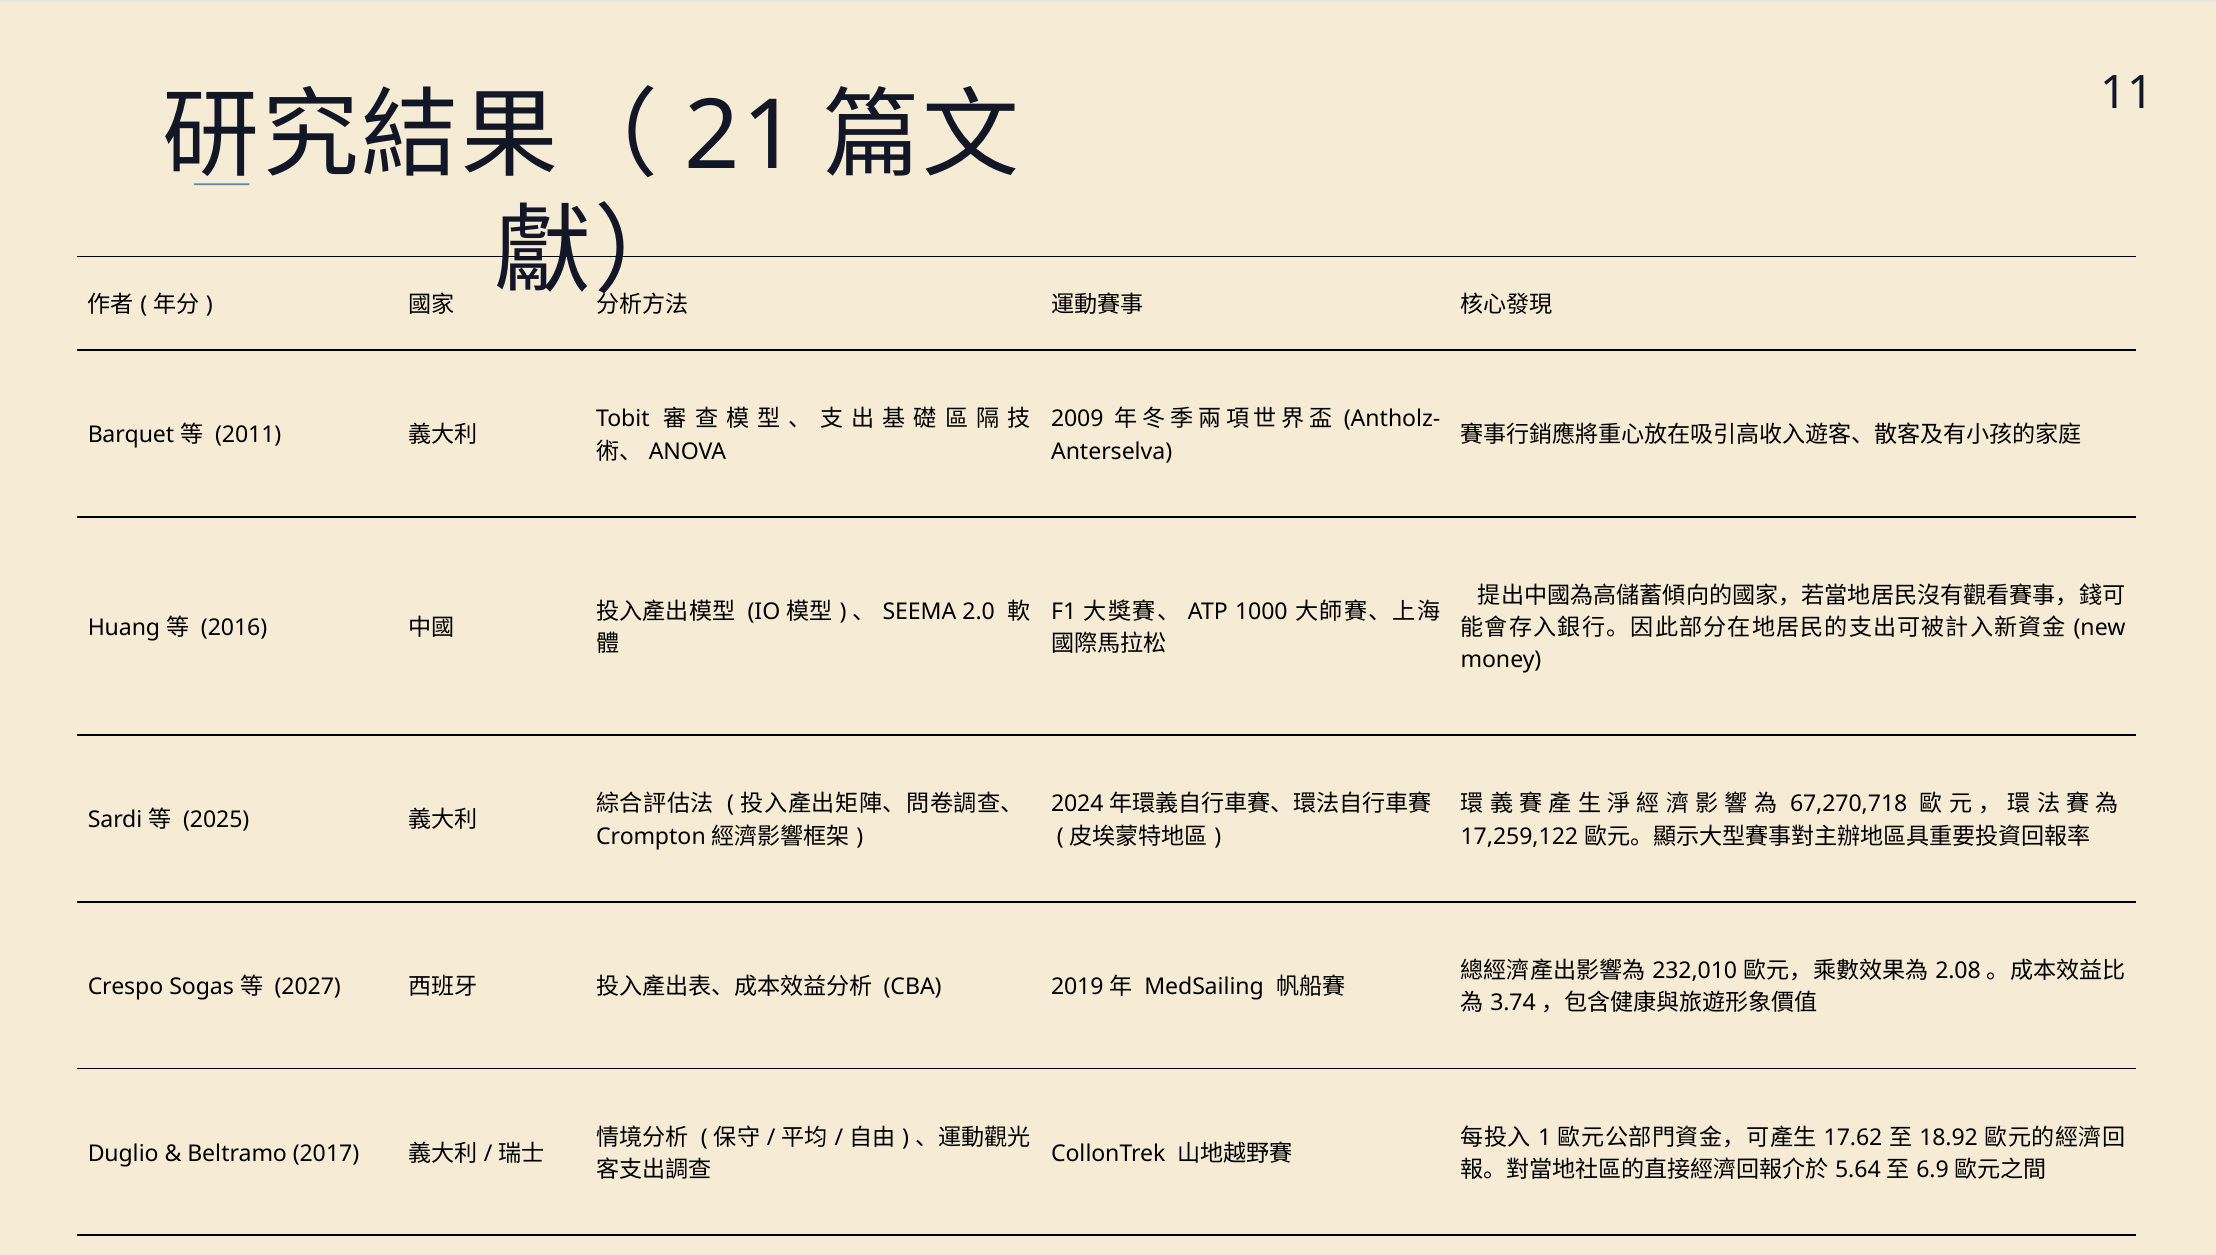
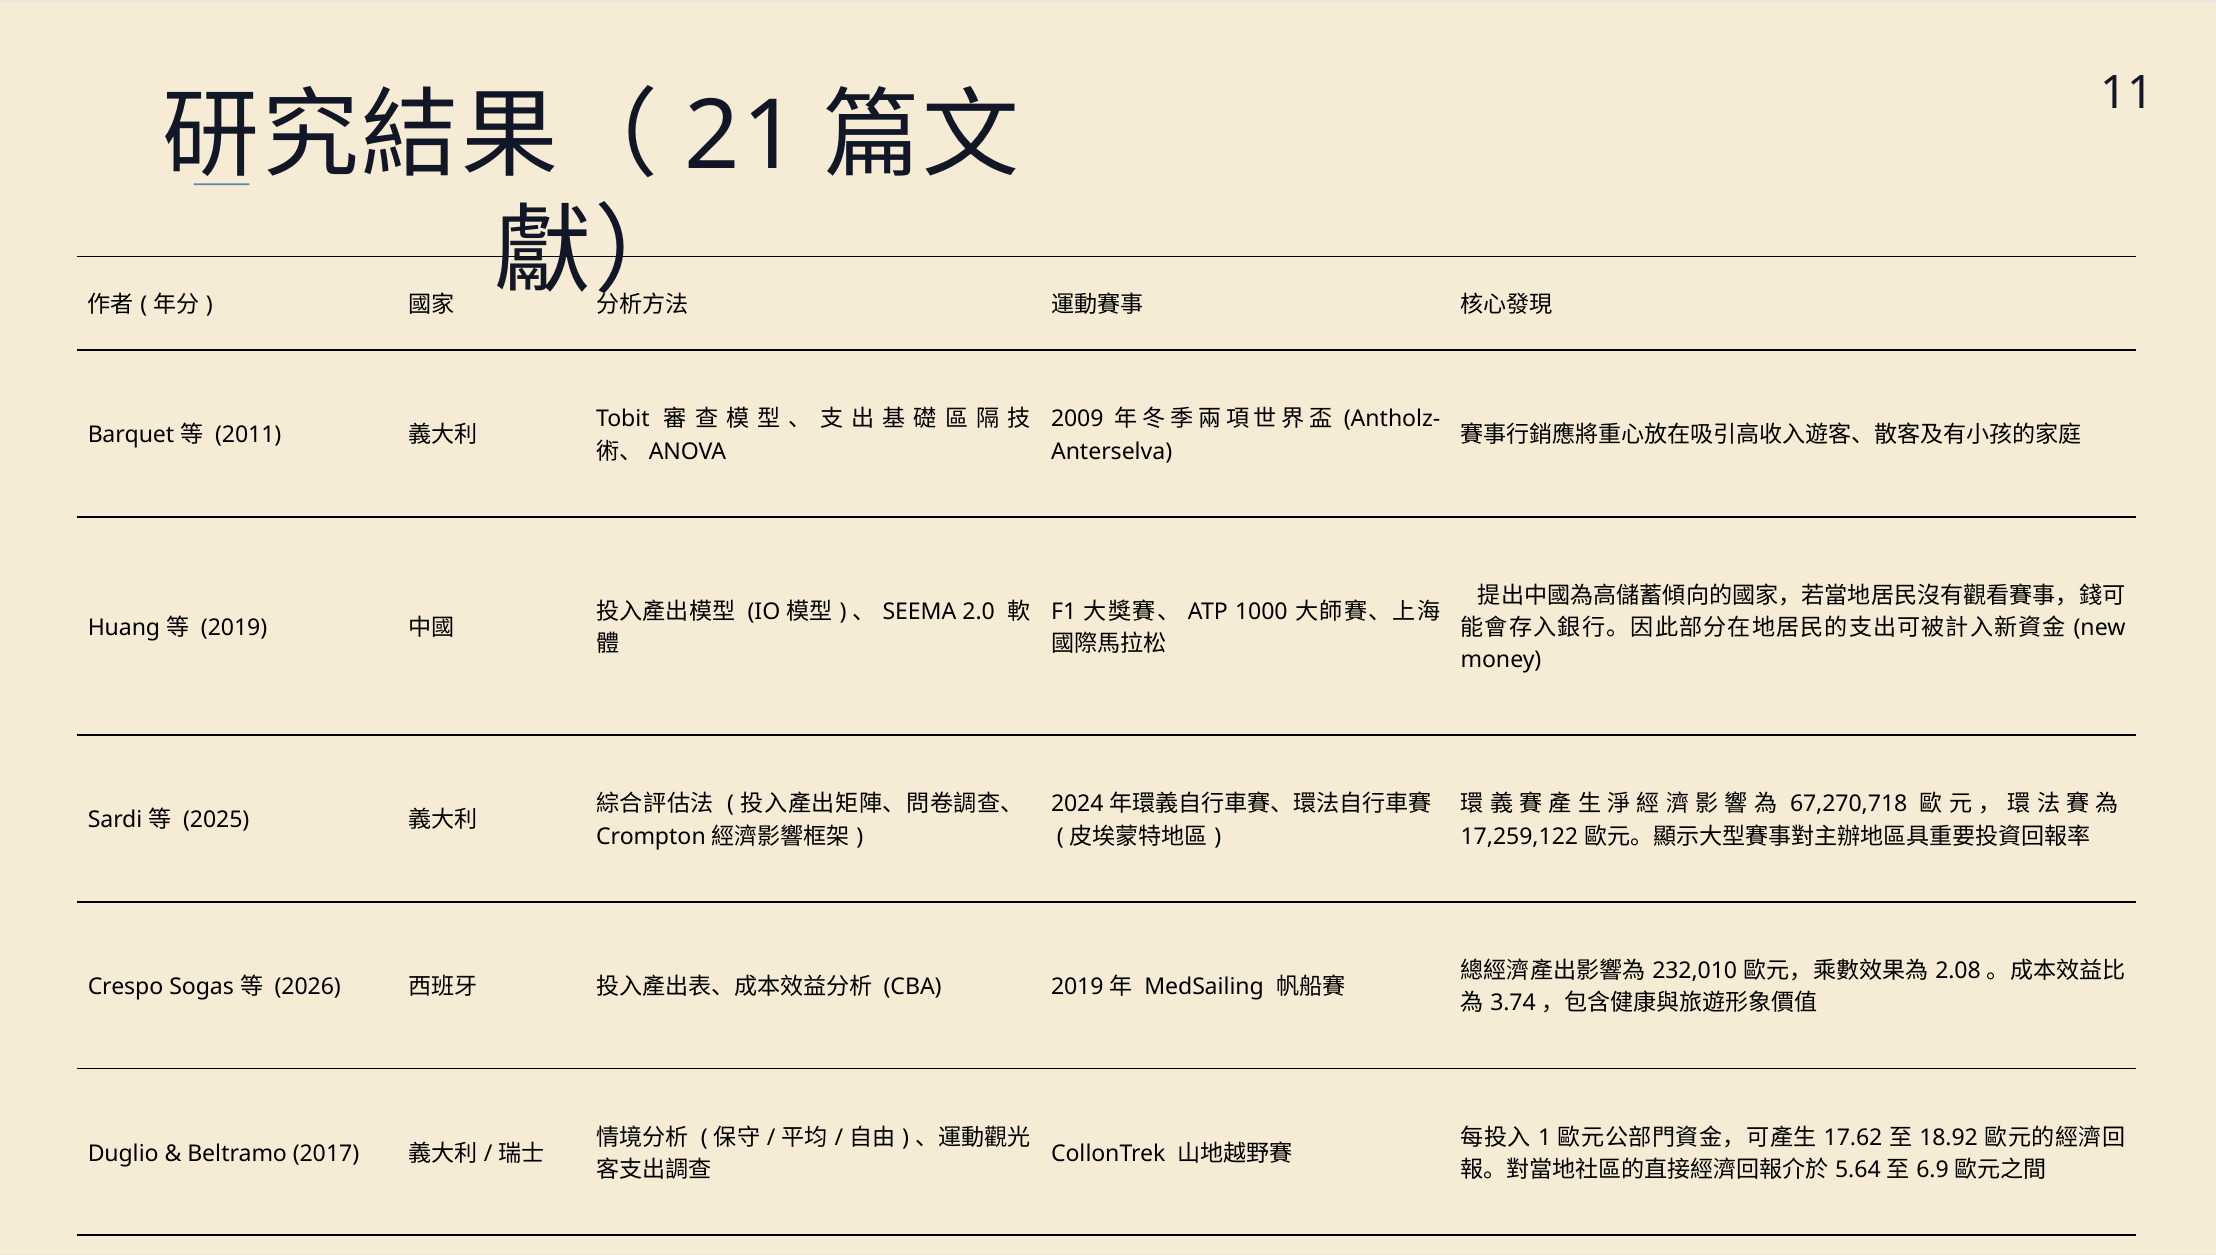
2016: 2016 -> 2019 (234, 628)
2027: 2027 -> 2026 (308, 988)
